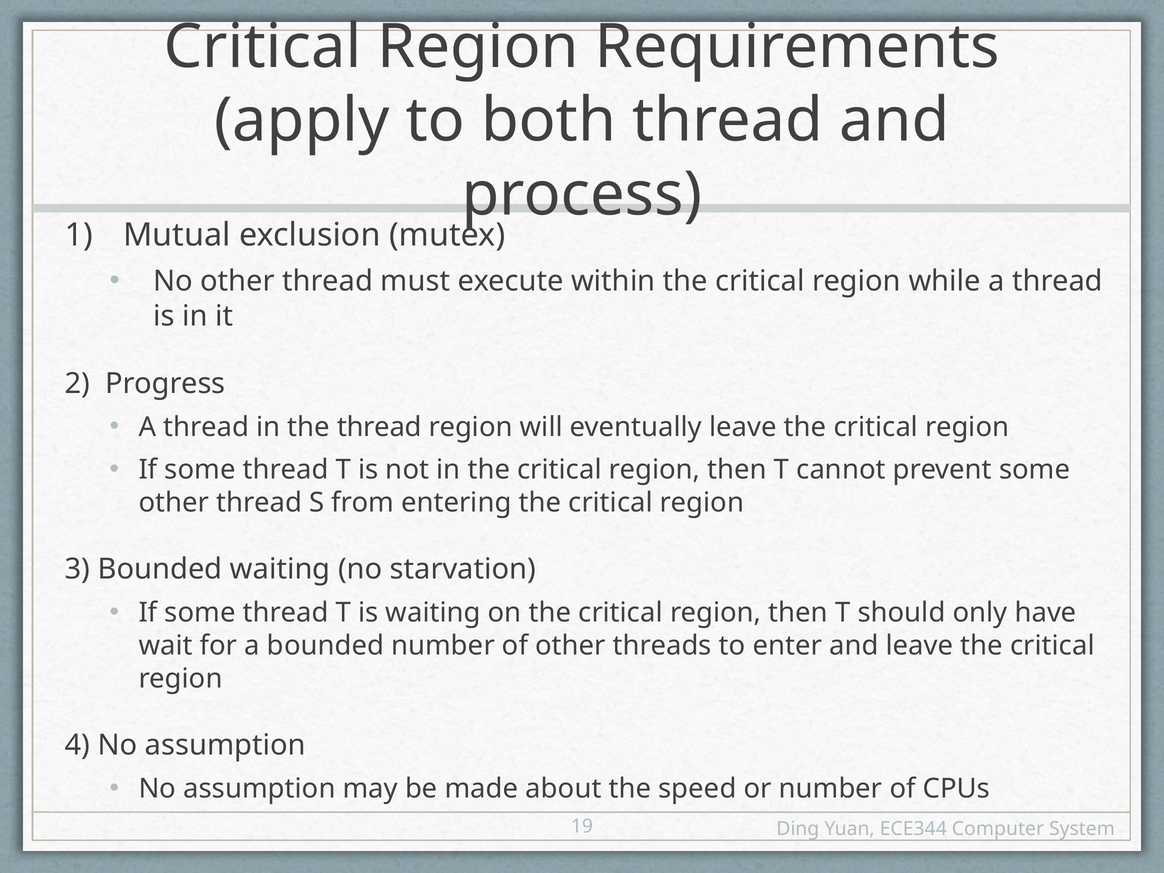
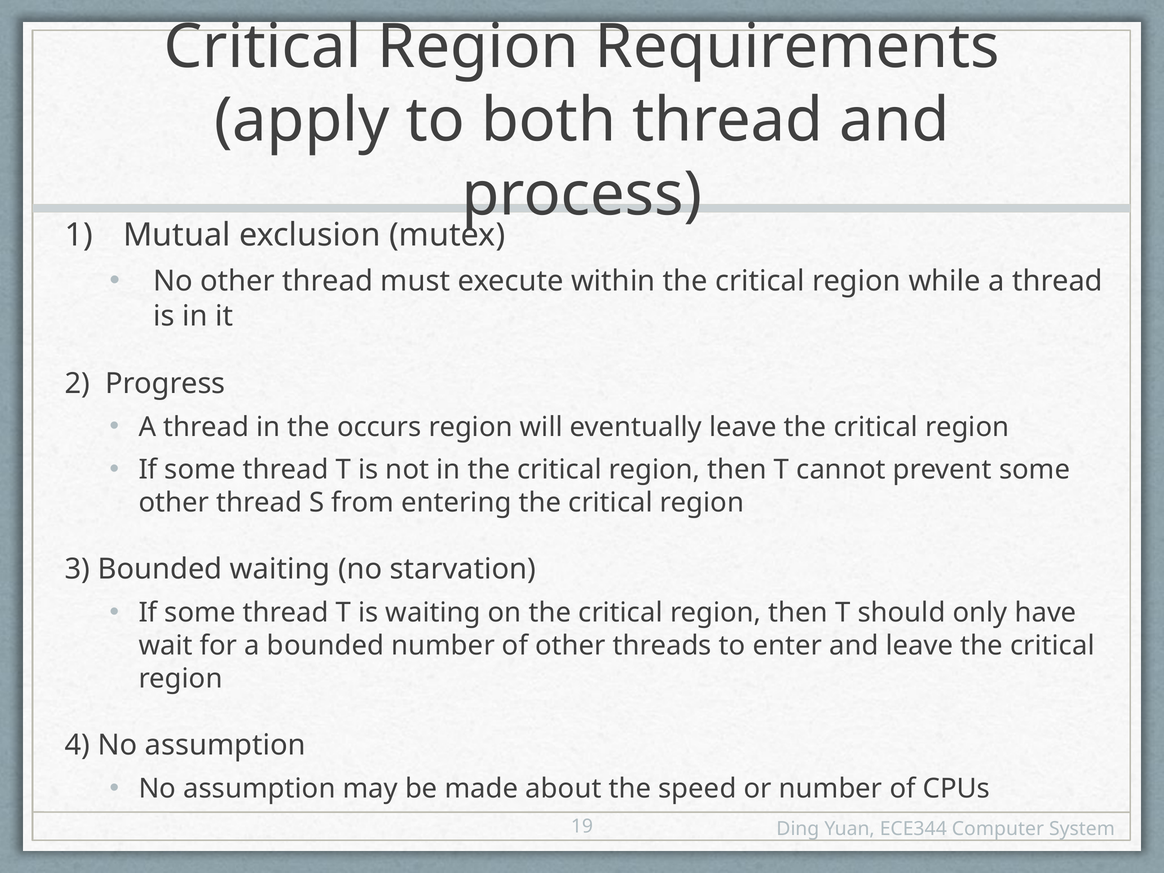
the thread: thread -> occurs (379, 427)
